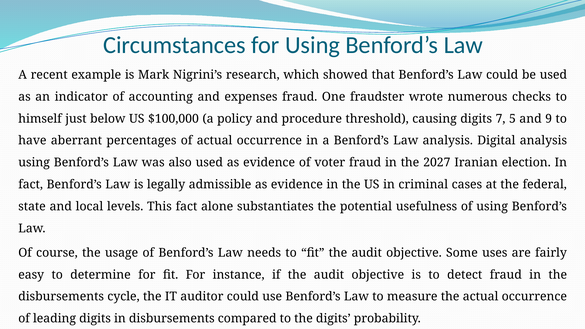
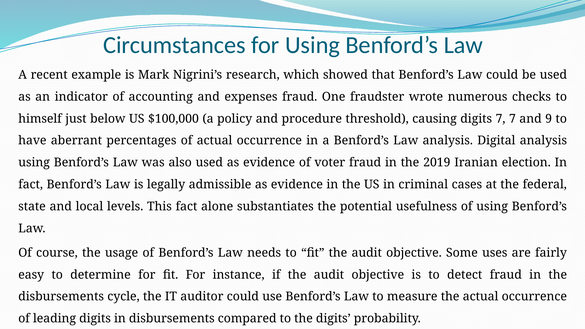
7 5: 5 -> 7 (512, 119)
2027: 2027 -> 2019 (437, 163)
